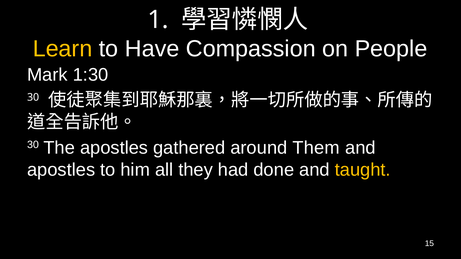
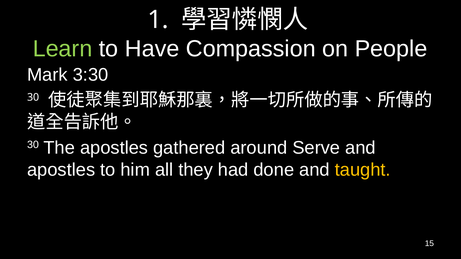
Learn colour: yellow -> light green (63, 49)
1:30: 1:30 -> 3:30 (91, 75)
Them: Them -> Serve (316, 148)
